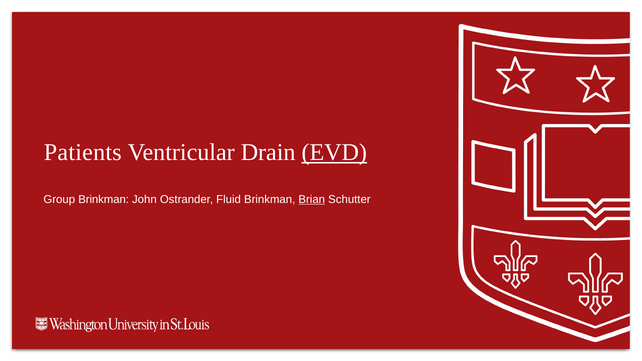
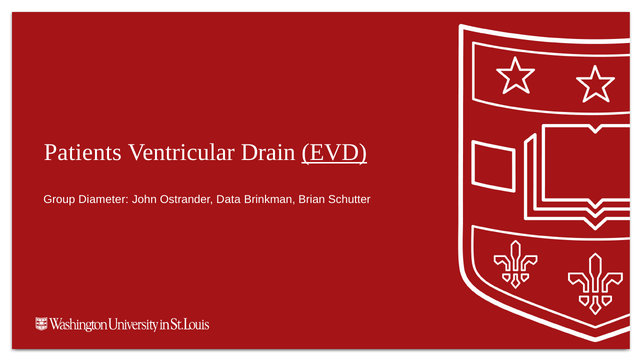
Group Brinkman: Brinkman -> Diameter (104, 199)
Fluid: Fluid -> Data (228, 199)
Brian underline: present -> none (312, 199)
